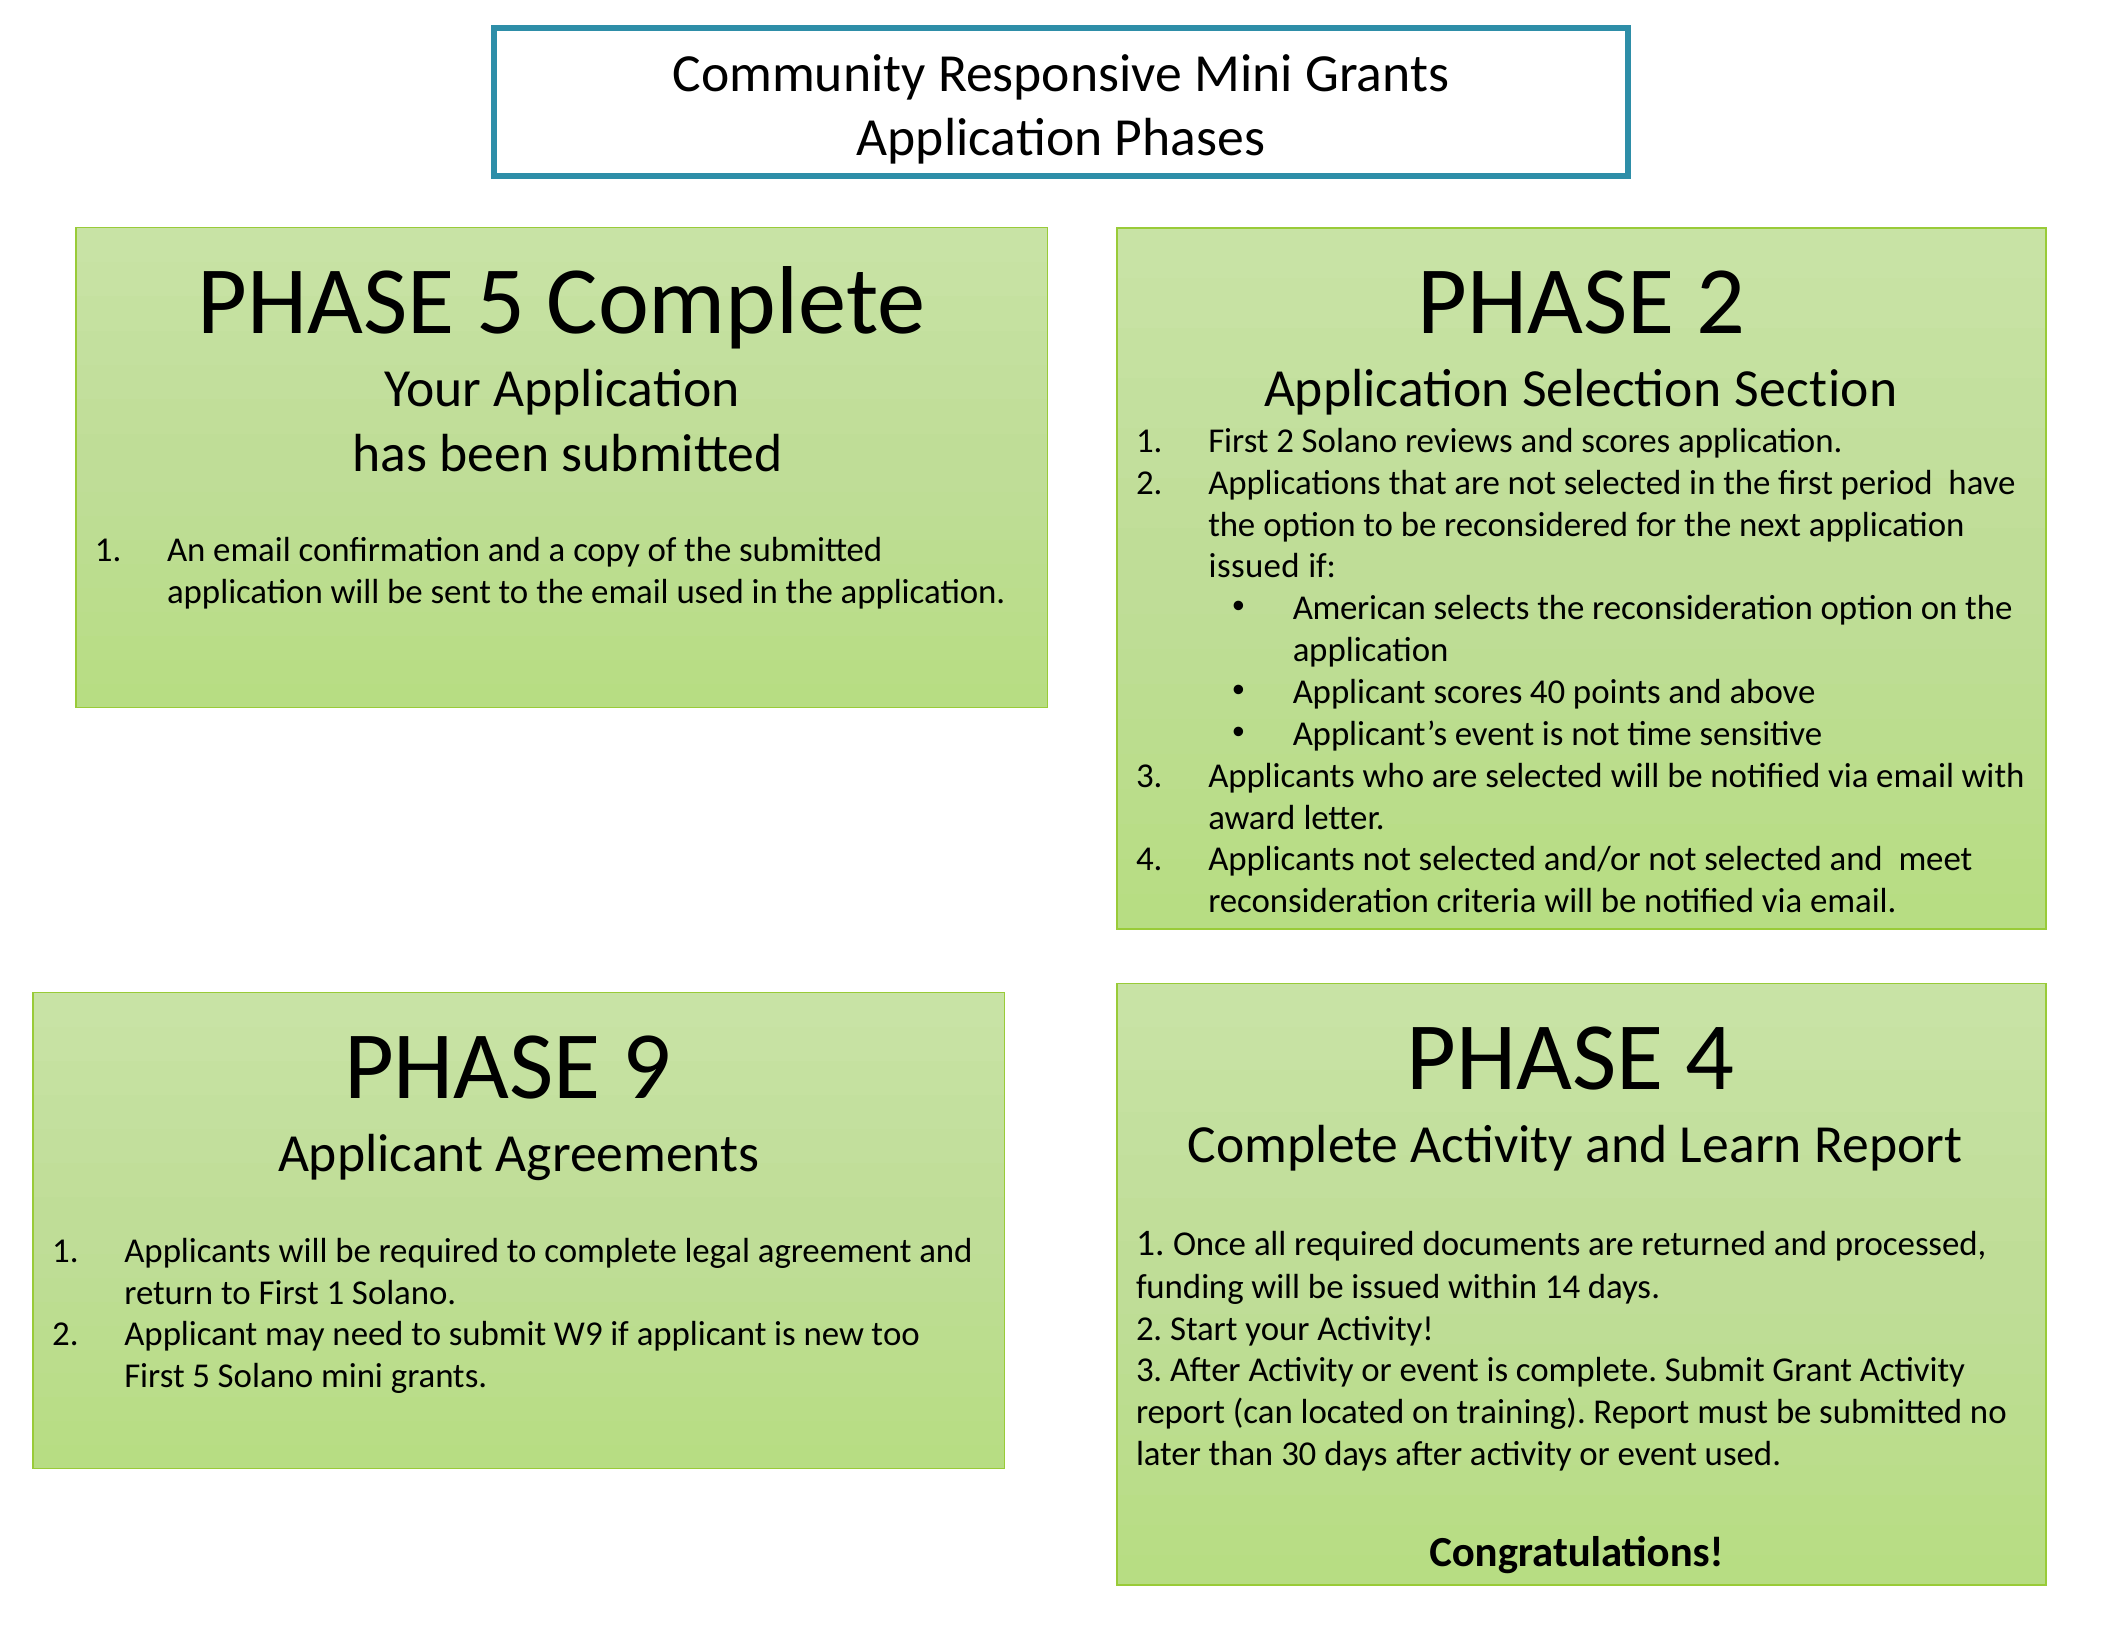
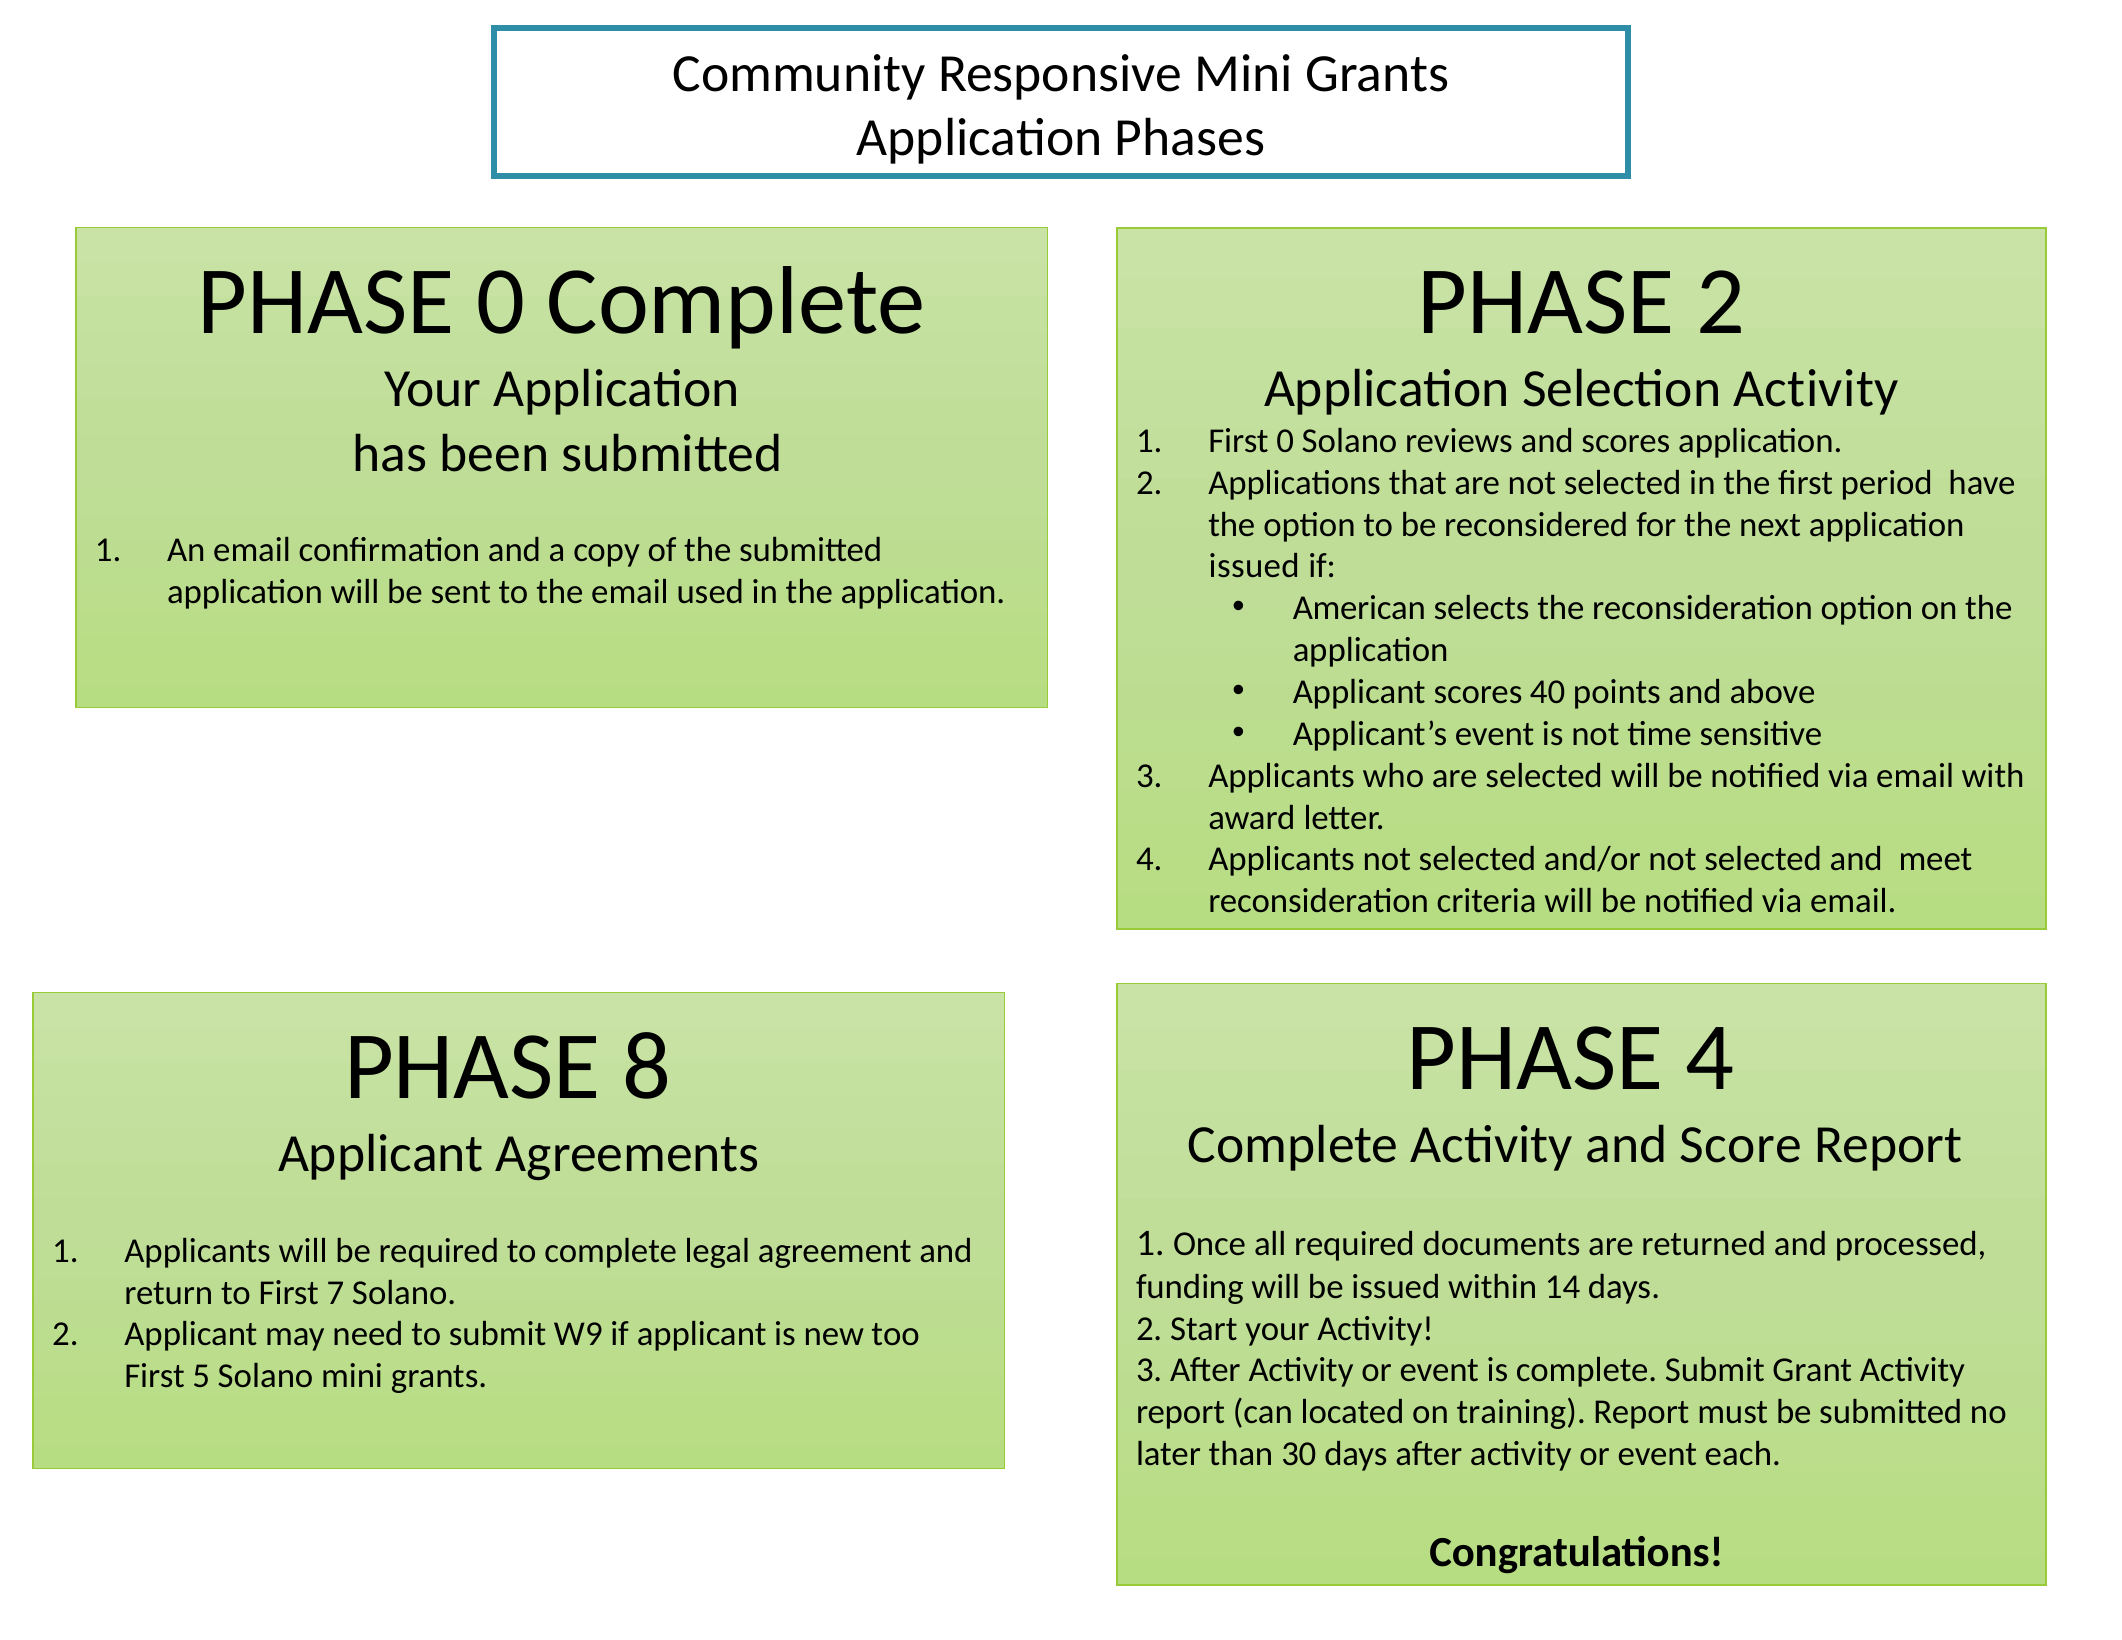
PHASE 5: 5 -> 0 (500, 302)
Selection Section: Section -> Activity (1816, 389)
First 2: 2 -> 0 (1285, 441)
9: 9 -> 8 (647, 1067)
Learn: Learn -> Score (1741, 1145)
First 1: 1 -> 7 (335, 1292)
event used: used -> each (1743, 1454)
